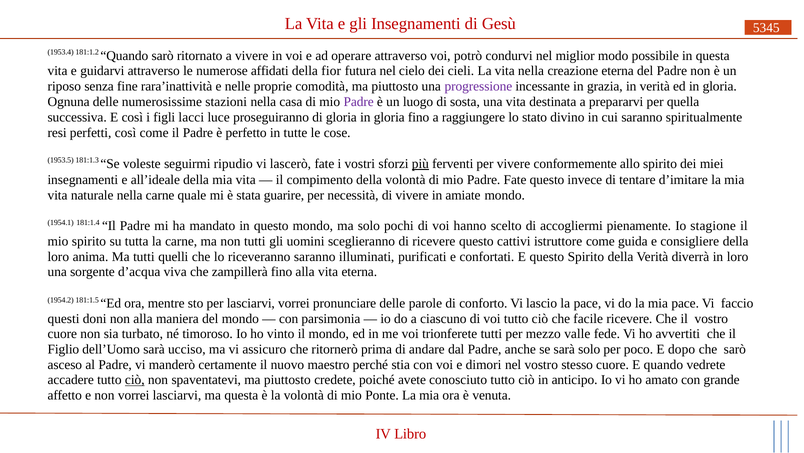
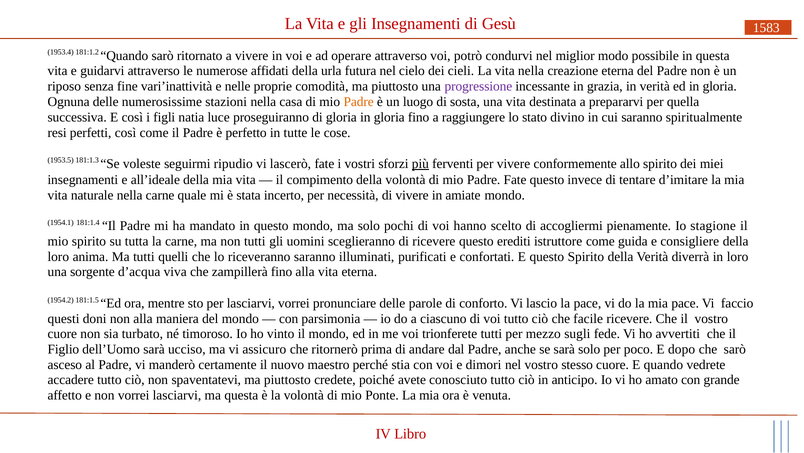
5345: 5345 -> 1583 (766, 28)
fior: fior -> urla (331, 71)
rara’inattività: rara’inattività -> vari’inattività (177, 86)
Padre colour: purple -> orange (359, 102)
lacci: lacci -> natia (191, 117)
guarire: guarire -> incerto (284, 195)
cattivi: cattivi -> erediti (514, 241)
valle: valle -> sugli (577, 334)
ciò underline: present -> none (135, 380)
